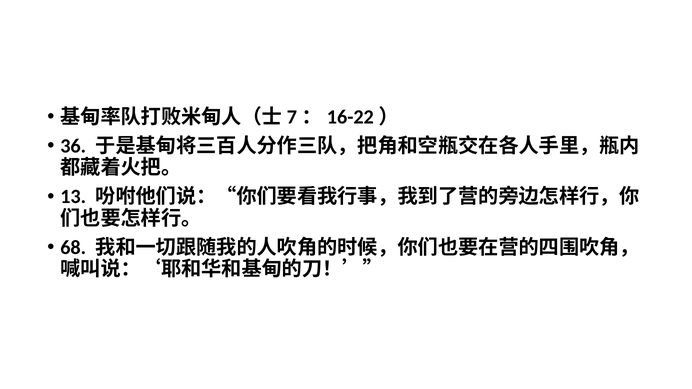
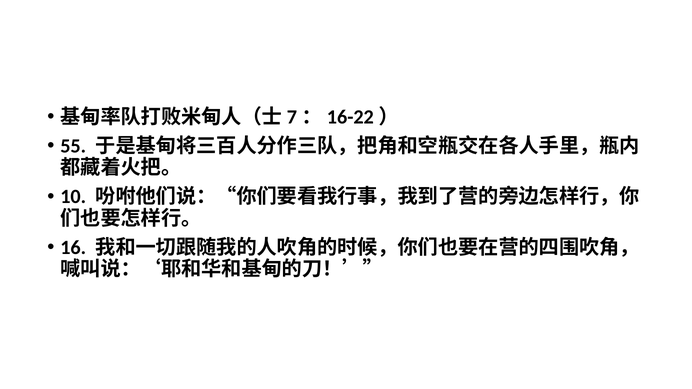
36: 36 -> 55 (73, 146)
13: 13 -> 10 (73, 197)
68: 68 -> 16 (73, 248)
